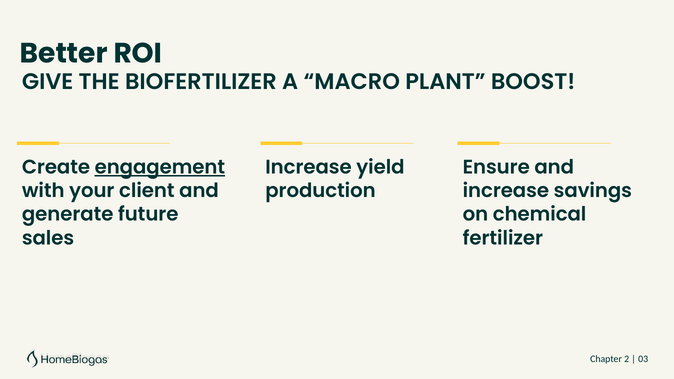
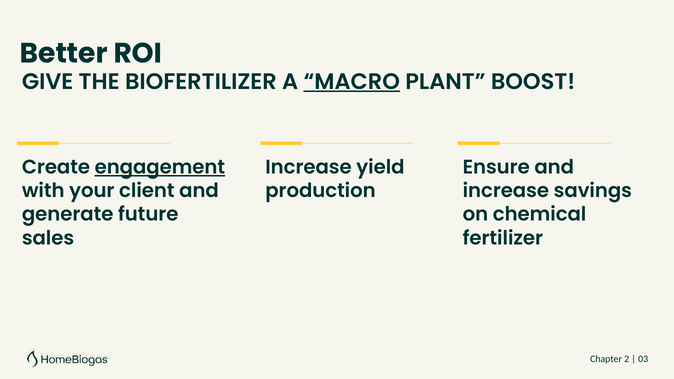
MACRO underline: none -> present (352, 82)
